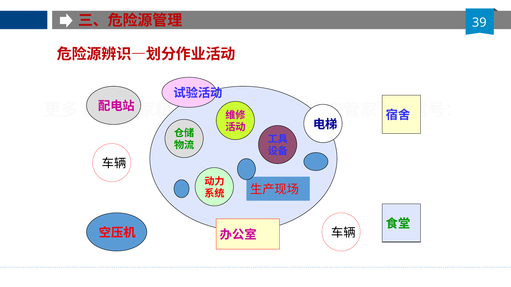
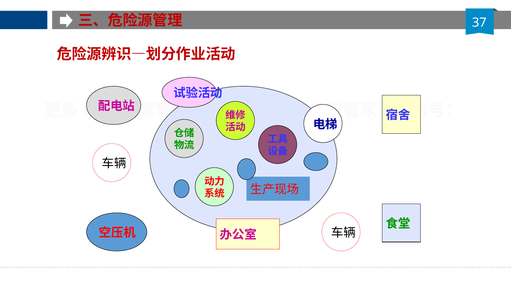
39: 39 -> 37 (479, 23)
